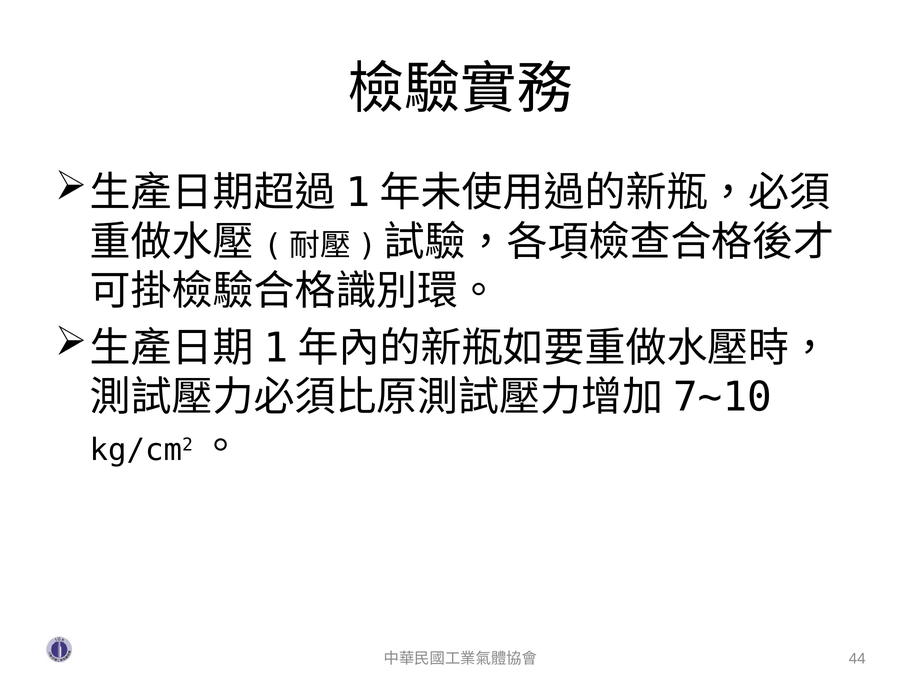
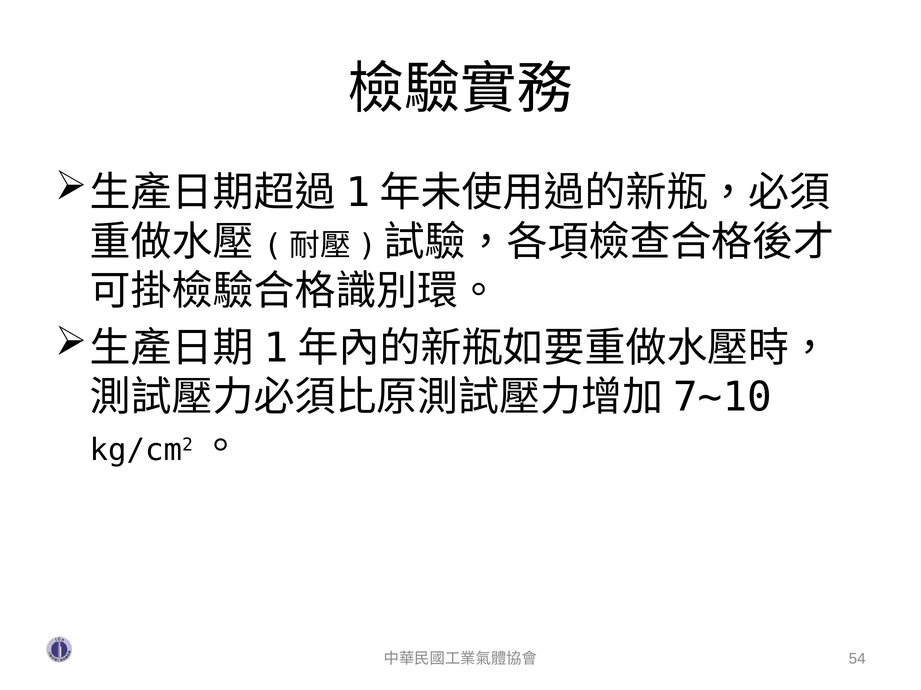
44: 44 -> 54 (857, 660)
